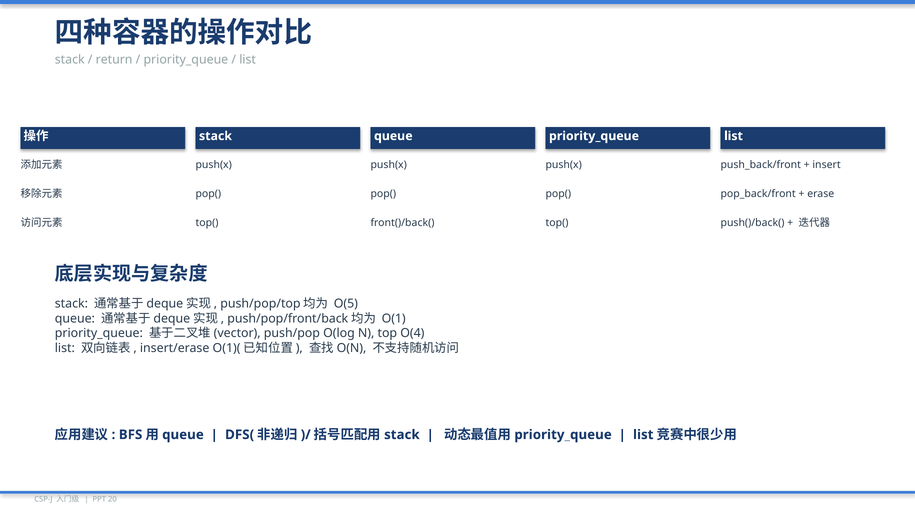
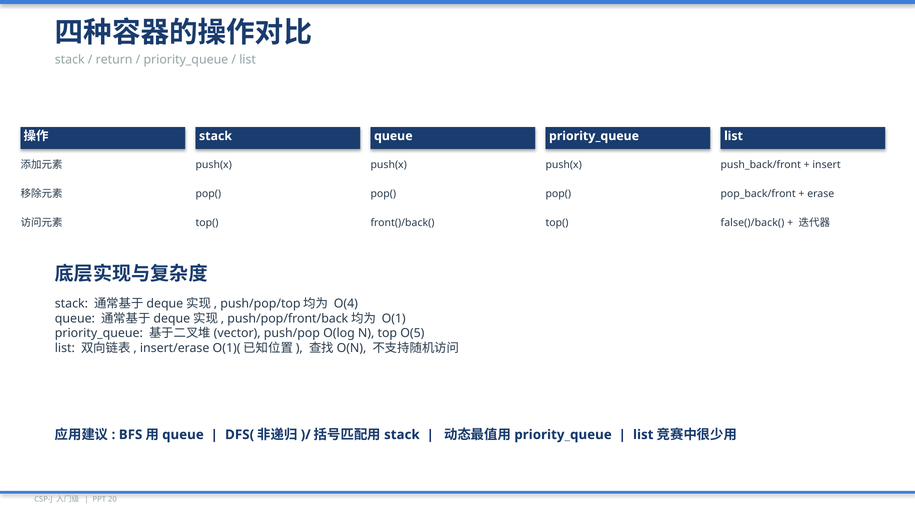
push()/back(: push()/back( -> false()/back( (752, 222)
O(5: O(5 -> O(4 (346, 303)
O(4: O(4 -> O(5 (412, 333)
